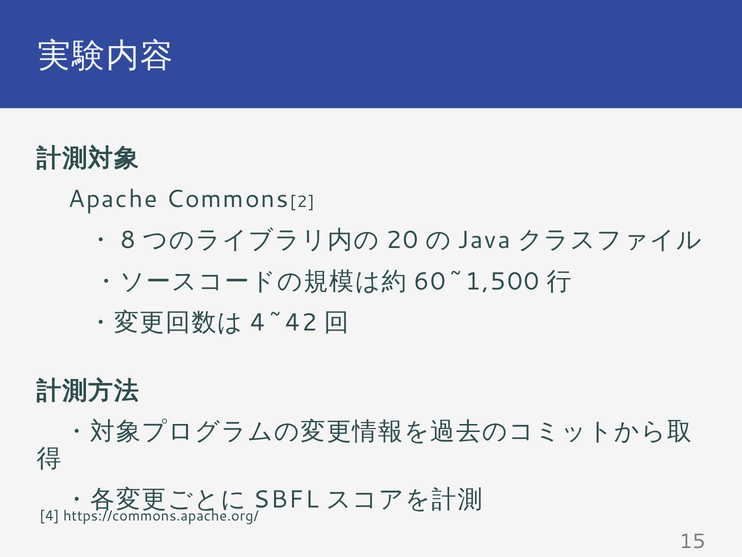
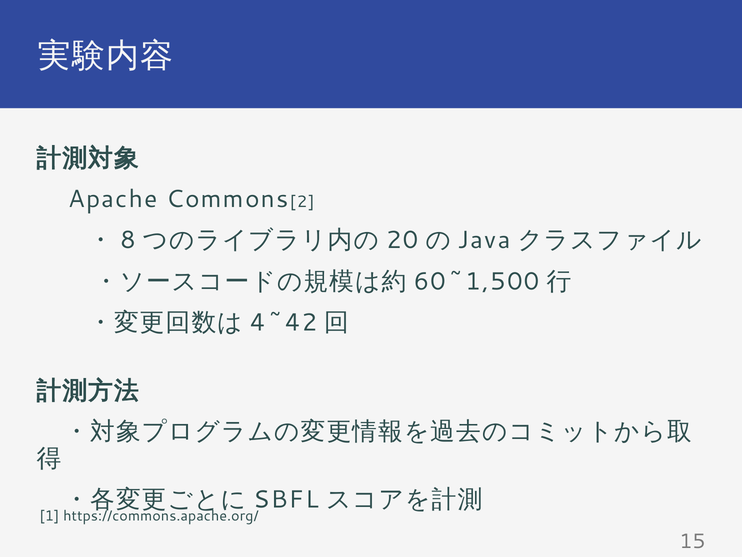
4: 4 -> 1 (49, 516)
